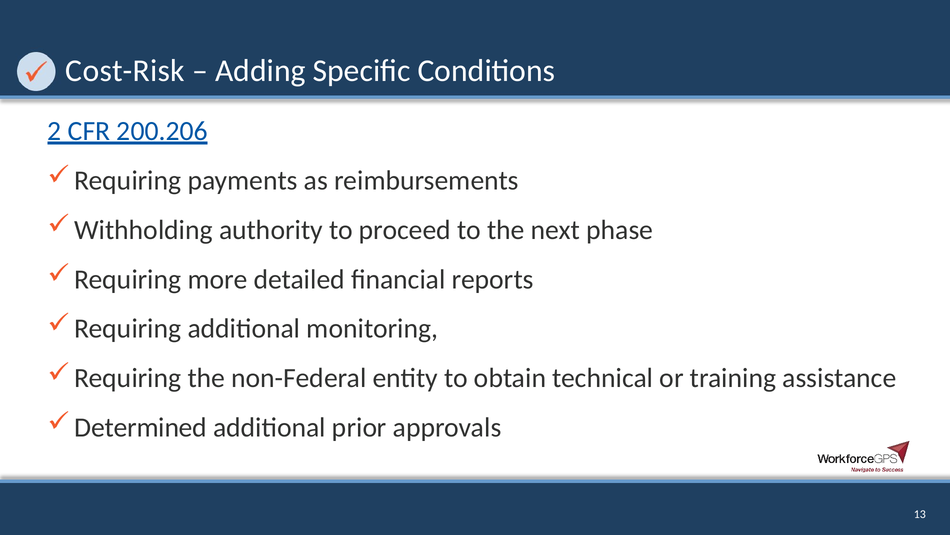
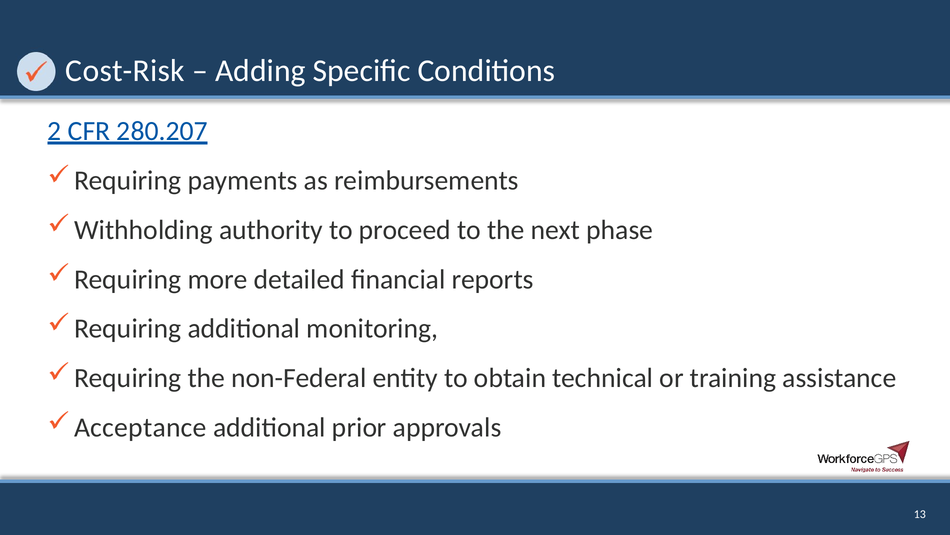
200.206: 200.206 -> 280.207 (162, 131)
Determined: Determined -> Acceptance (140, 427)
